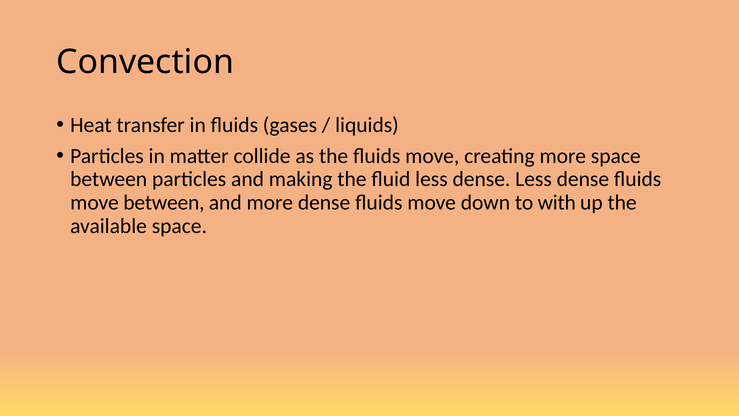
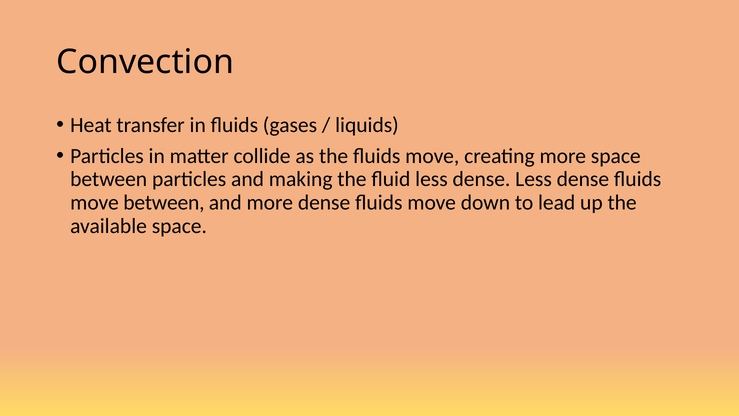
with: with -> lead (557, 202)
